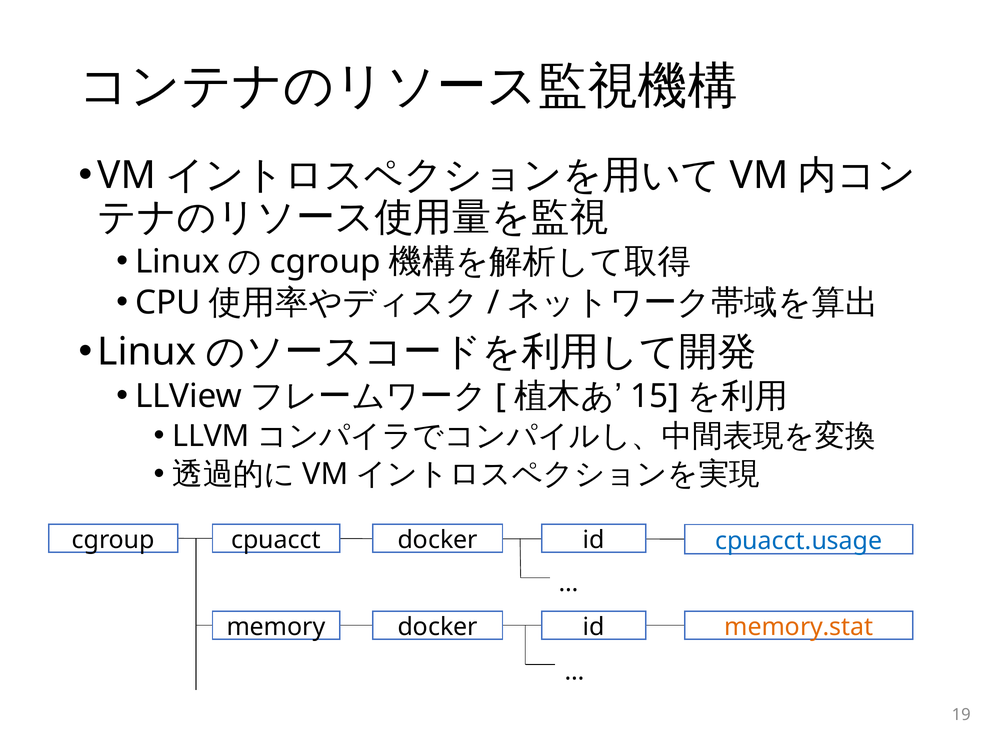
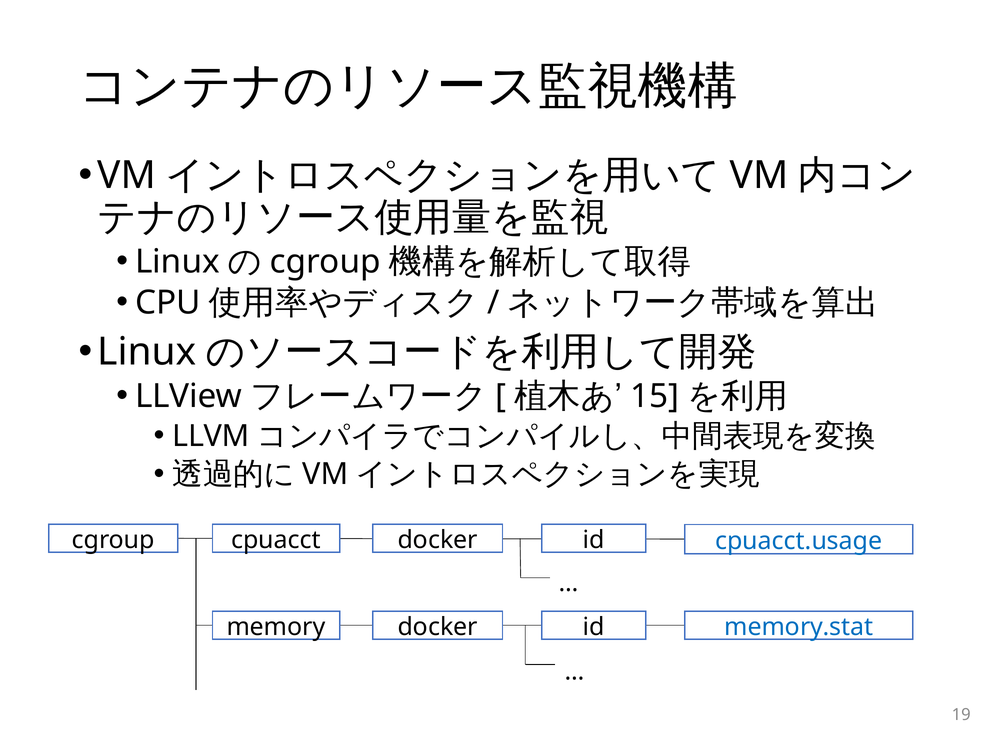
memory.stat colour: orange -> blue (799, 627)
